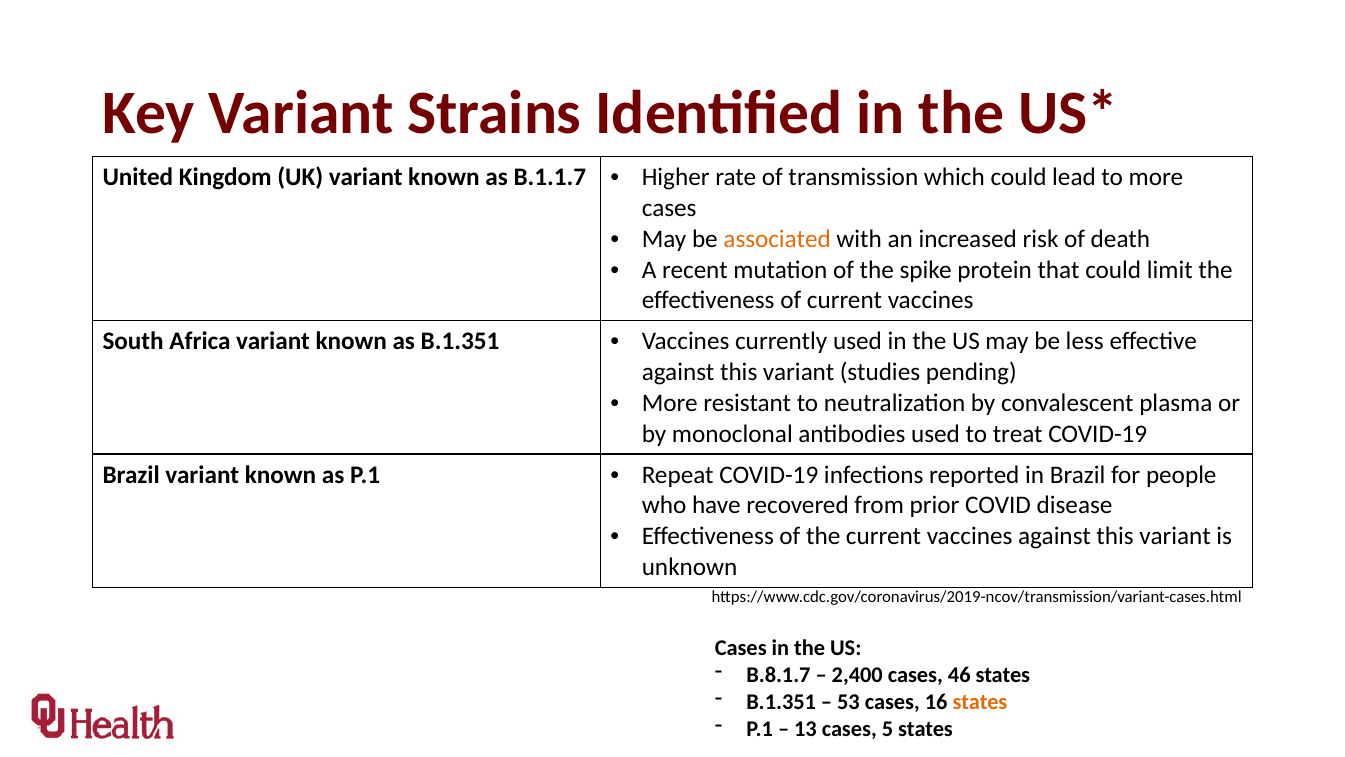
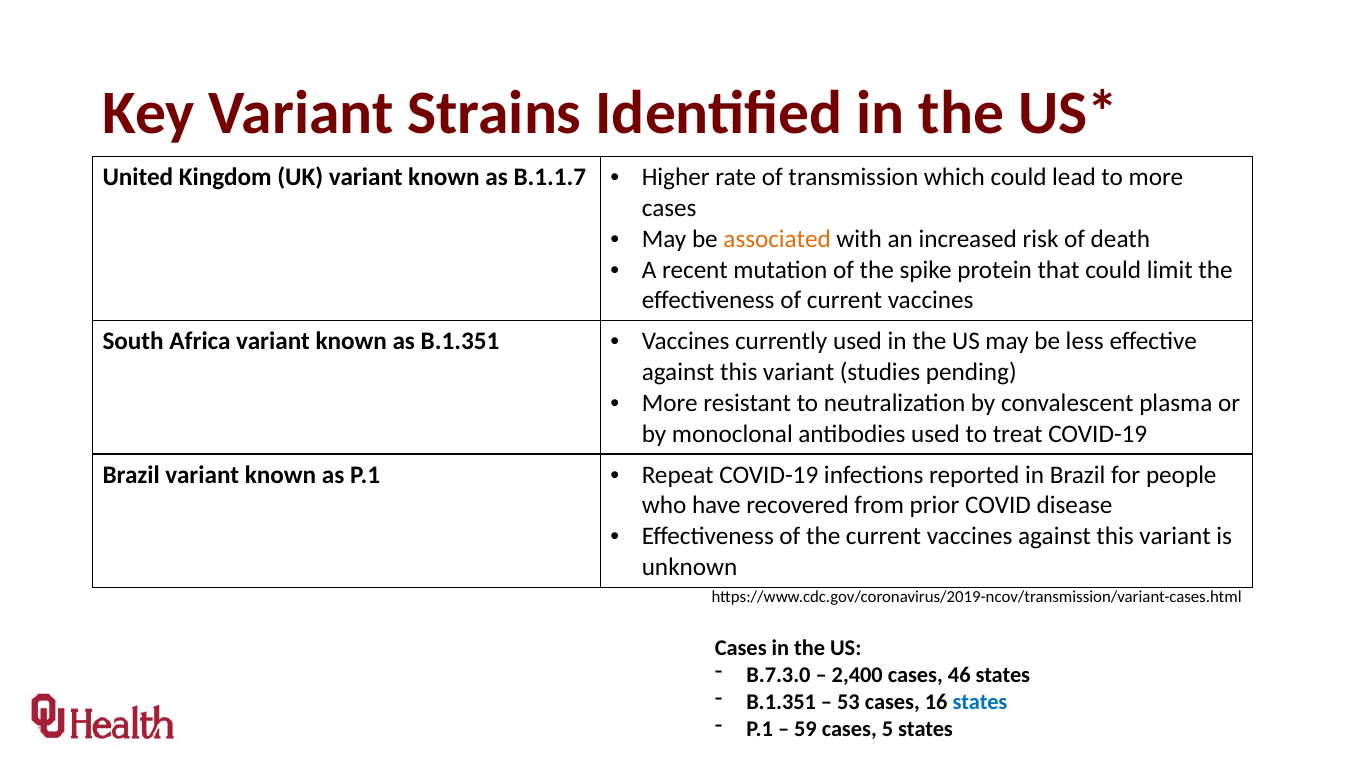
B.8.1.7: B.8.1.7 -> B.7.3.0 (778, 674)
states colour: orange -> blue (980, 701)
13: 13 -> 59 (805, 728)
